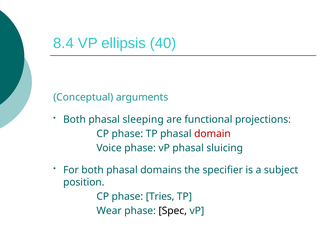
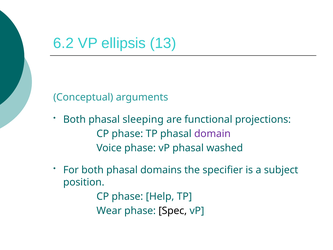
8.4: 8.4 -> 6.2 (64, 43)
40: 40 -> 13 (163, 43)
domain colour: red -> purple (212, 134)
sluicing: sluicing -> washed (225, 148)
Tries: Tries -> Help (160, 196)
